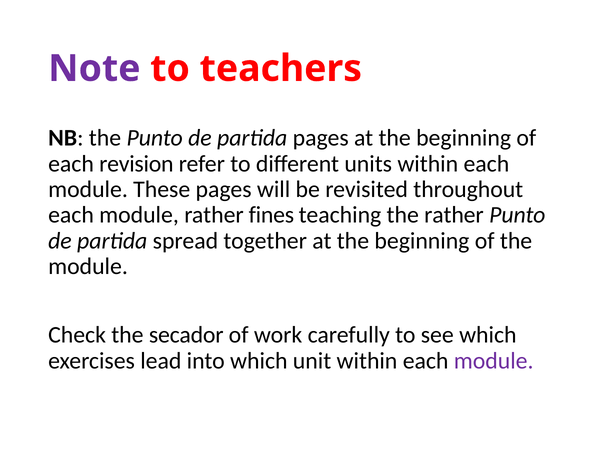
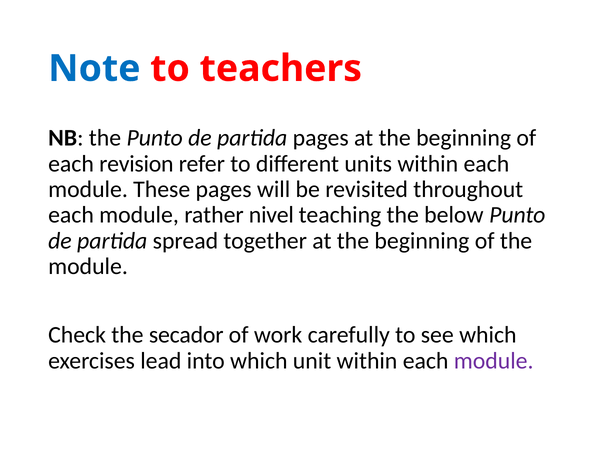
Note colour: purple -> blue (94, 69)
fines: fines -> nivel (271, 215)
the rather: rather -> below (454, 215)
